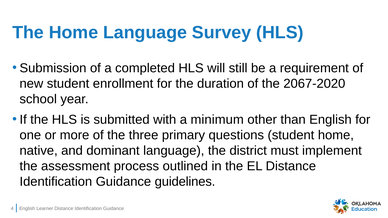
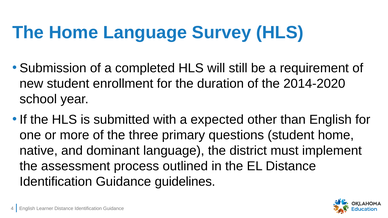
2067-2020: 2067-2020 -> 2014-2020 (314, 84)
minimum: minimum -> expected (217, 120)
